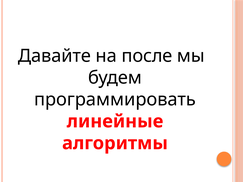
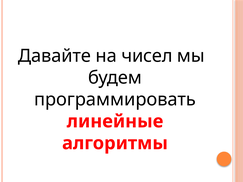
после: после -> чисел (147, 56)
